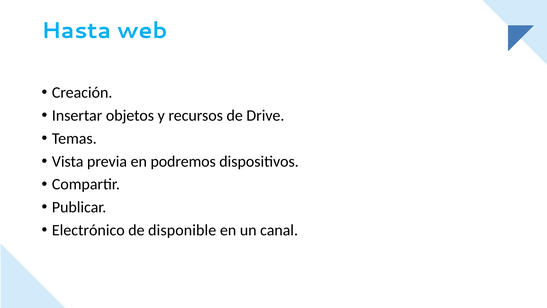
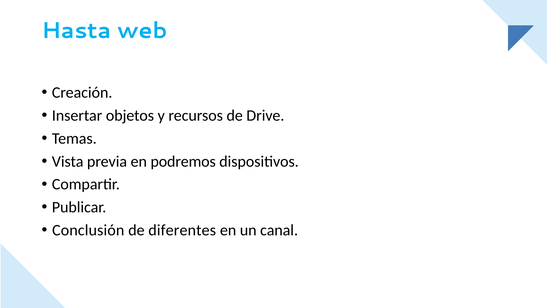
Electrónico: Electrónico -> Conclusión (88, 230)
disponible: disponible -> diferentes (182, 230)
